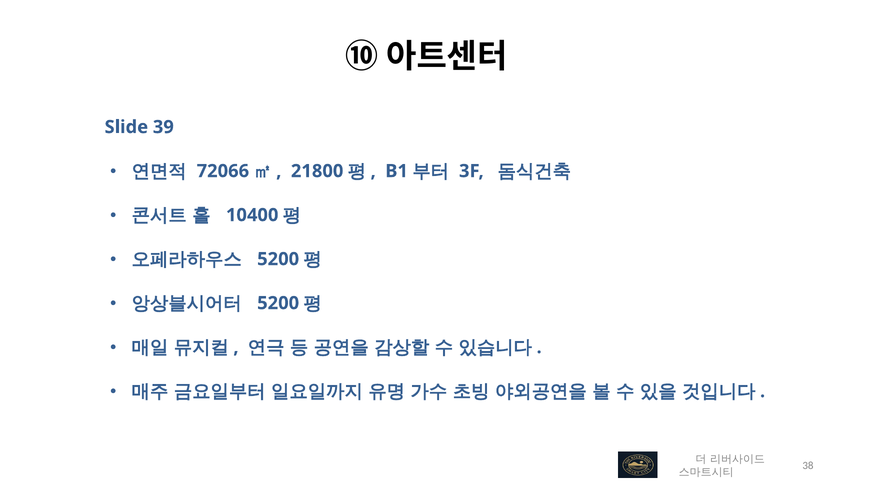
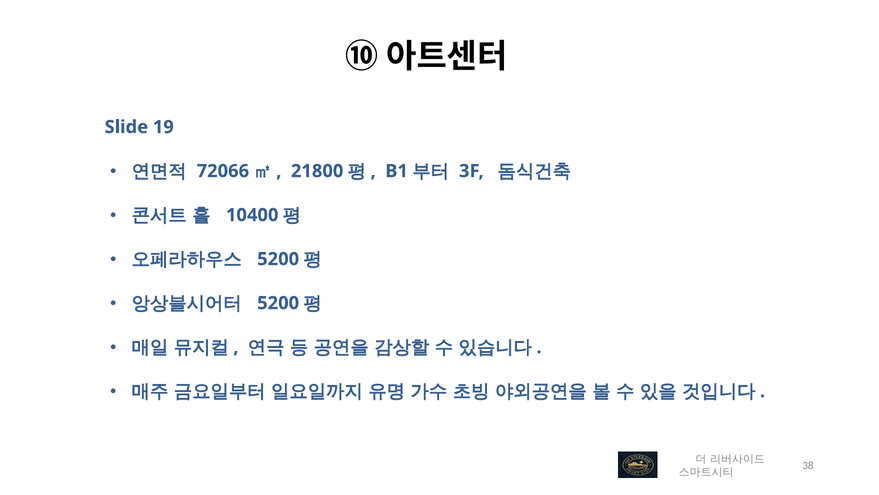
39: 39 -> 19 (163, 127)
